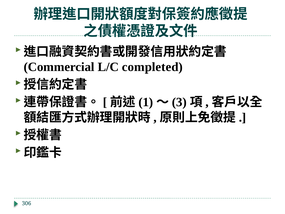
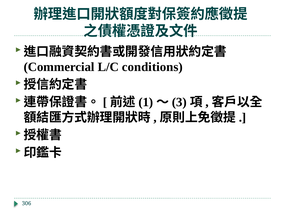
completed: completed -> conditions (152, 67)
